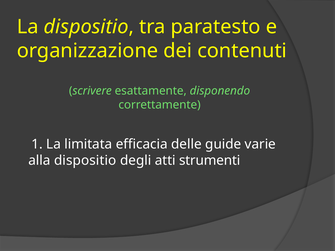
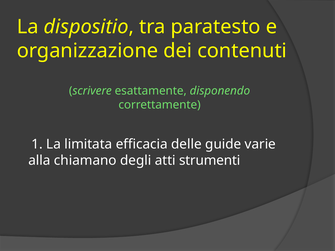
alla dispositio: dispositio -> chiamano (85, 161)
